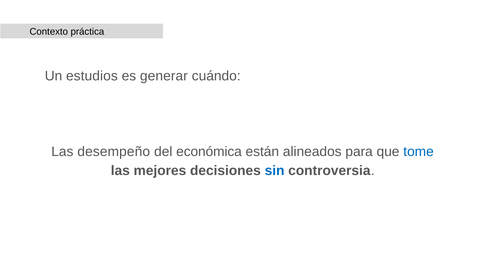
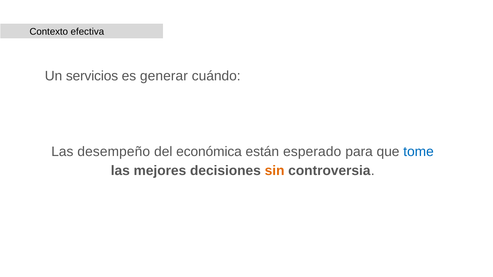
práctica: práctica -> efectiva (87, 32)
estudios: estudios -> servicios (92, 76)
alineados: alineados -> esperado (312, 152)
sin colour: blue -> orange (275, 171)
